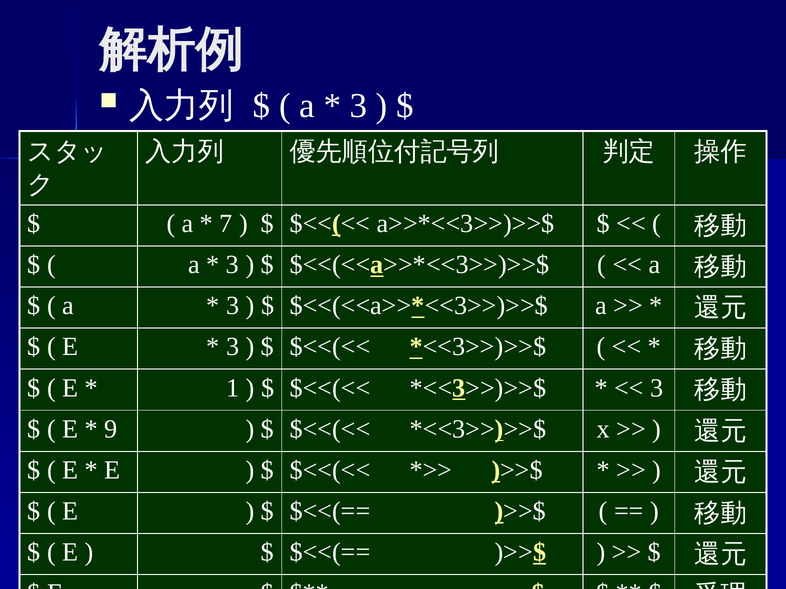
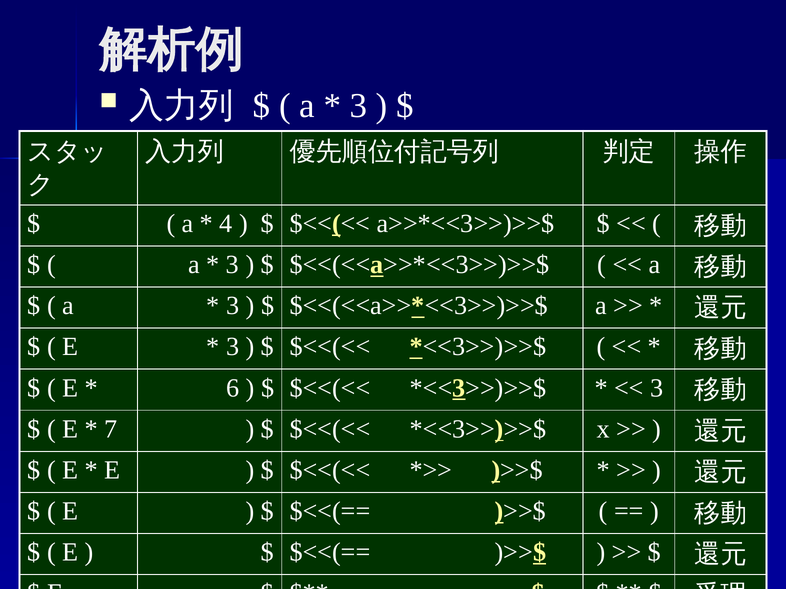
7: 7 -> 4 (226, 224)
1: 1 -> 6 (233, 388)
9: 9 -> 7 (111, 429)
